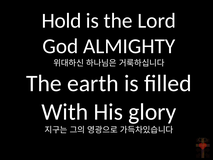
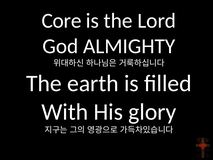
Hold: Hold -> Core (61, 21)
